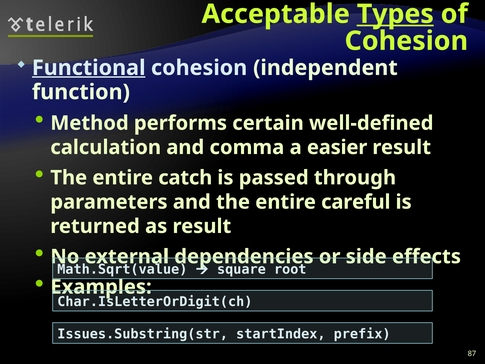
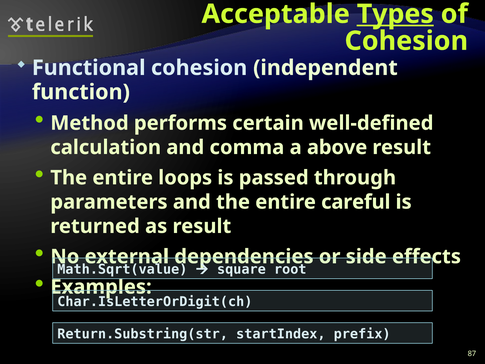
Functional underline: present -> none (89, 68)
easier: easier -> above (337, 147)
catch: catch -> loops (185, 178)
Issues.Substring(str: Issues.Substring(str -> Return.Substring(str (143, 334)
